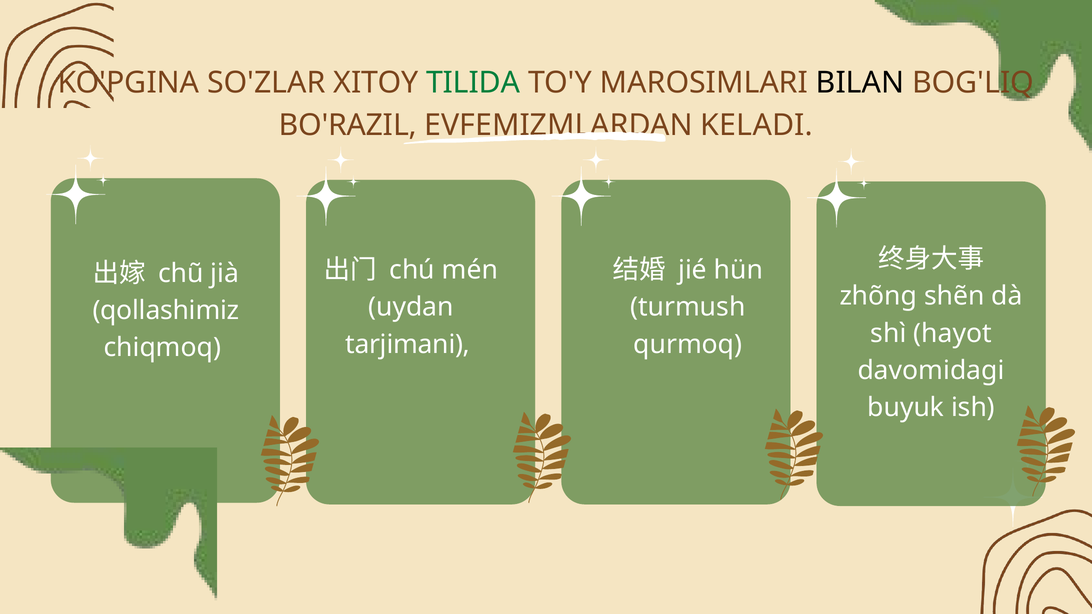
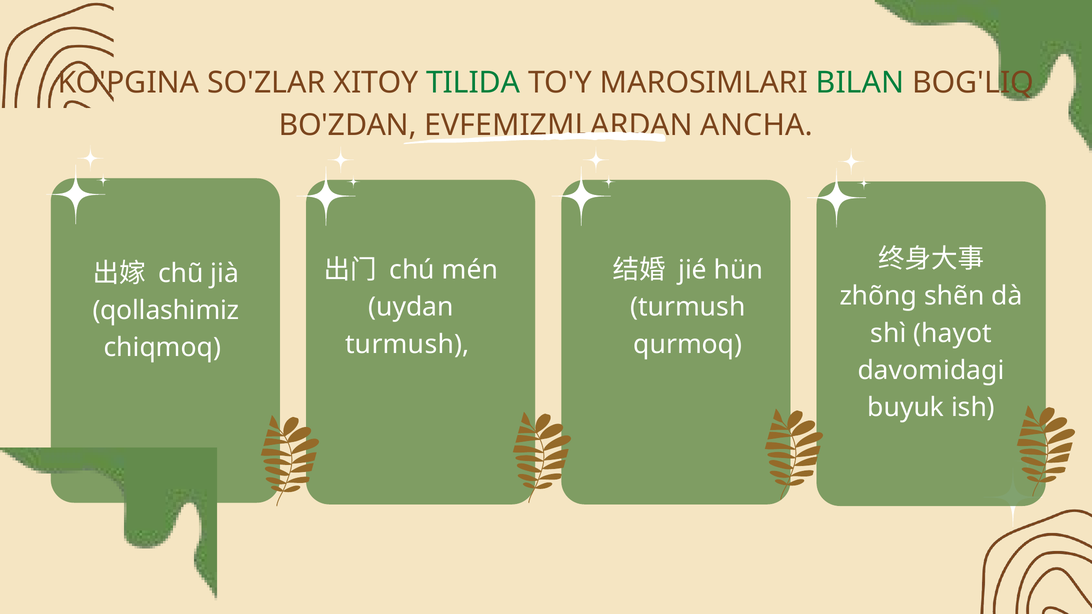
BILAN colour: black -> green (860, 83)
BO'RAZIL: BO'RAZIL -> BO'ZDAN (348, 125)
KELADI: KELADI -> ANCHA (757, 125)
tarjimani: tarjimani -> turmush (407, 344)
